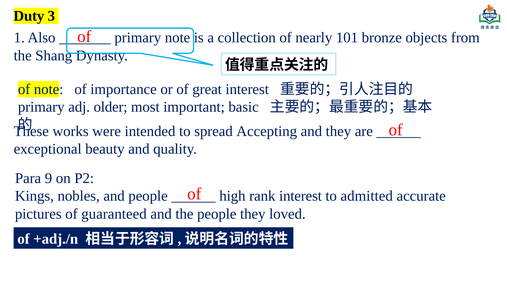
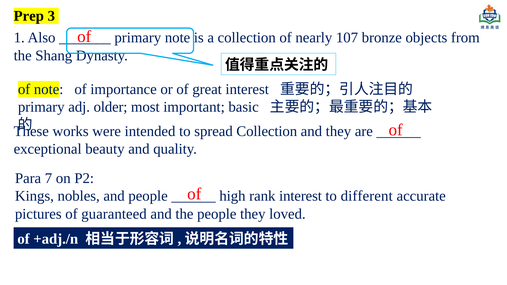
Duty: Duty -> Prep (29, 16)
101: 101 -> 107 (347, 38)
spread Accepting: Accepting -> Collection (267, 131)
9: 9 -> 7 (49, 178)
admitted: admitted -> different (367, 196)
